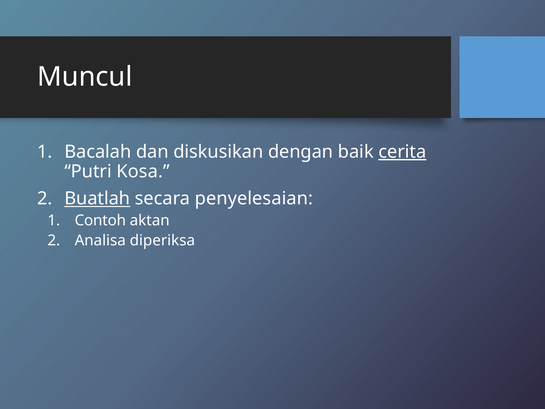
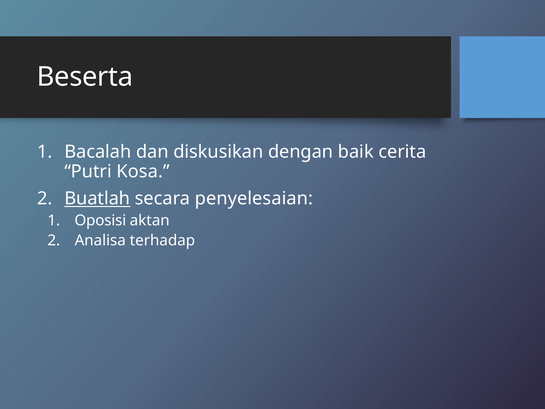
Muncul: Muncul -> Beserta (85, 77)
cerita underline: present -> none (402, 152)
Contoh: Contoh -> Oposisi (100, 220)
diperiksa: diperiksa -> terhadap (162, 240)
